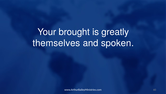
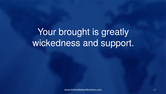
themselves: themselves -> wickedness (56, 43)
spoken: spoken -> support (117, 43)
